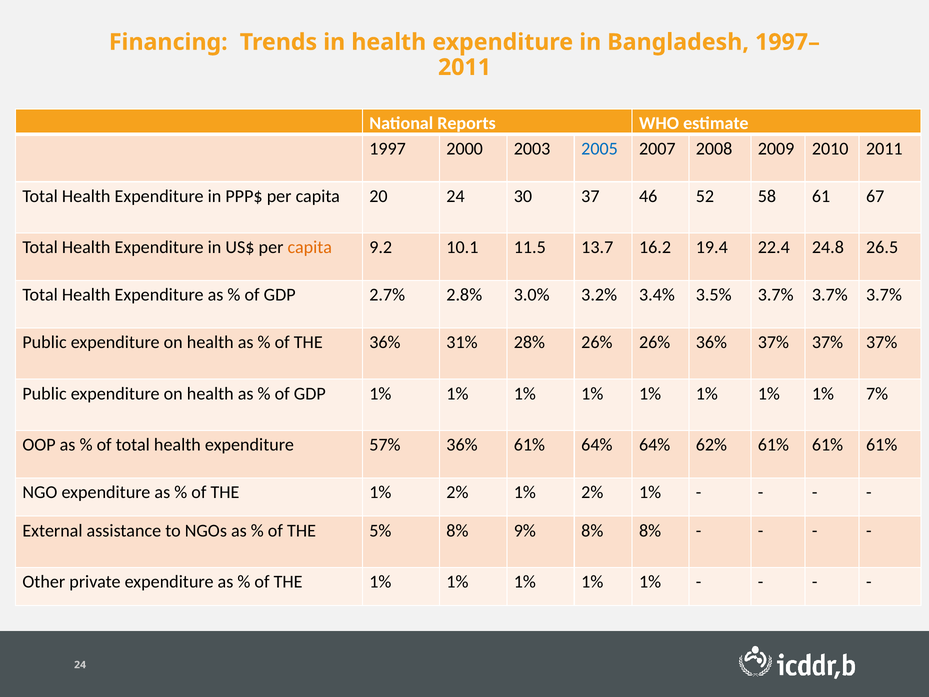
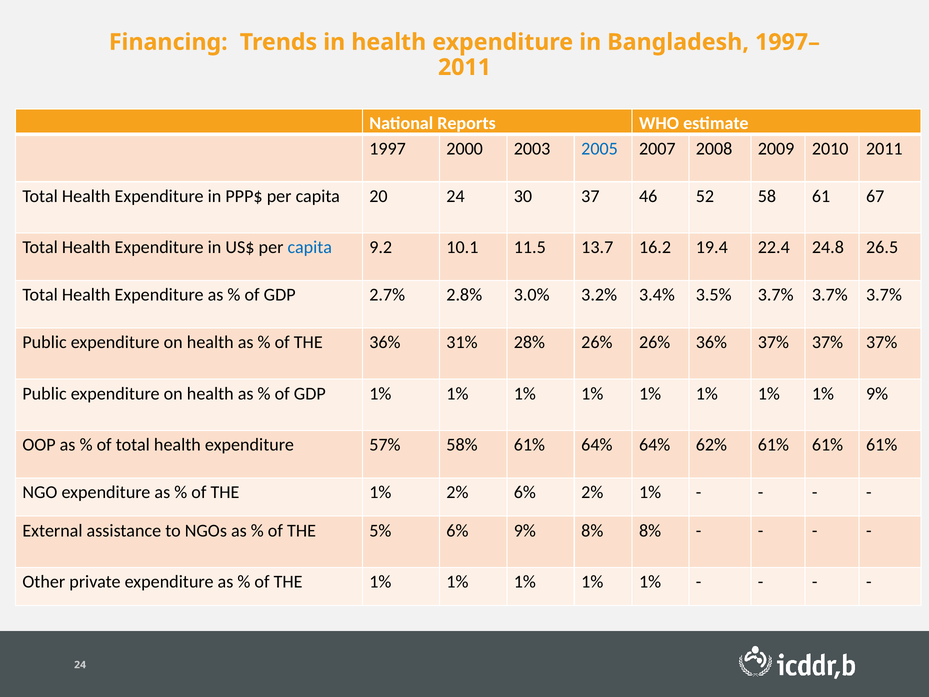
capita colour: orange -> blue (310, 247)
1% 7%: 7% -> 9% (877, 394)
57% 36%: 36% -> 58% (462, 445)
THE 1% 2% 1%: 1% -> 6% (525, 492)
5% 8%: 8% -> 6% (457, 530)
